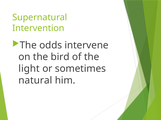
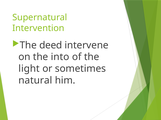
odds: odds -> deed (51, 45)
bird: bird -> into (60, 57)
